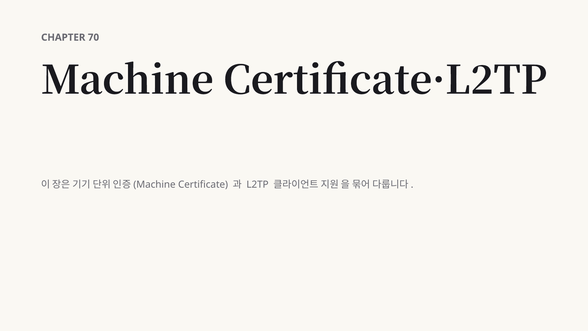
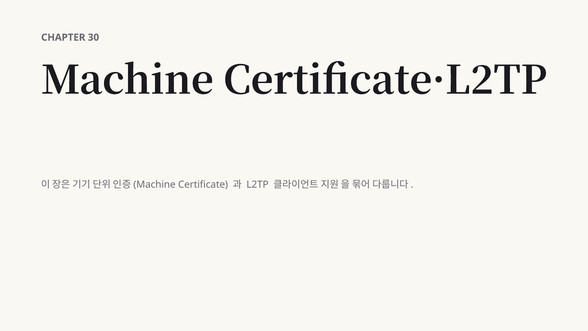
70: 70 -> 30 (93, 37)
